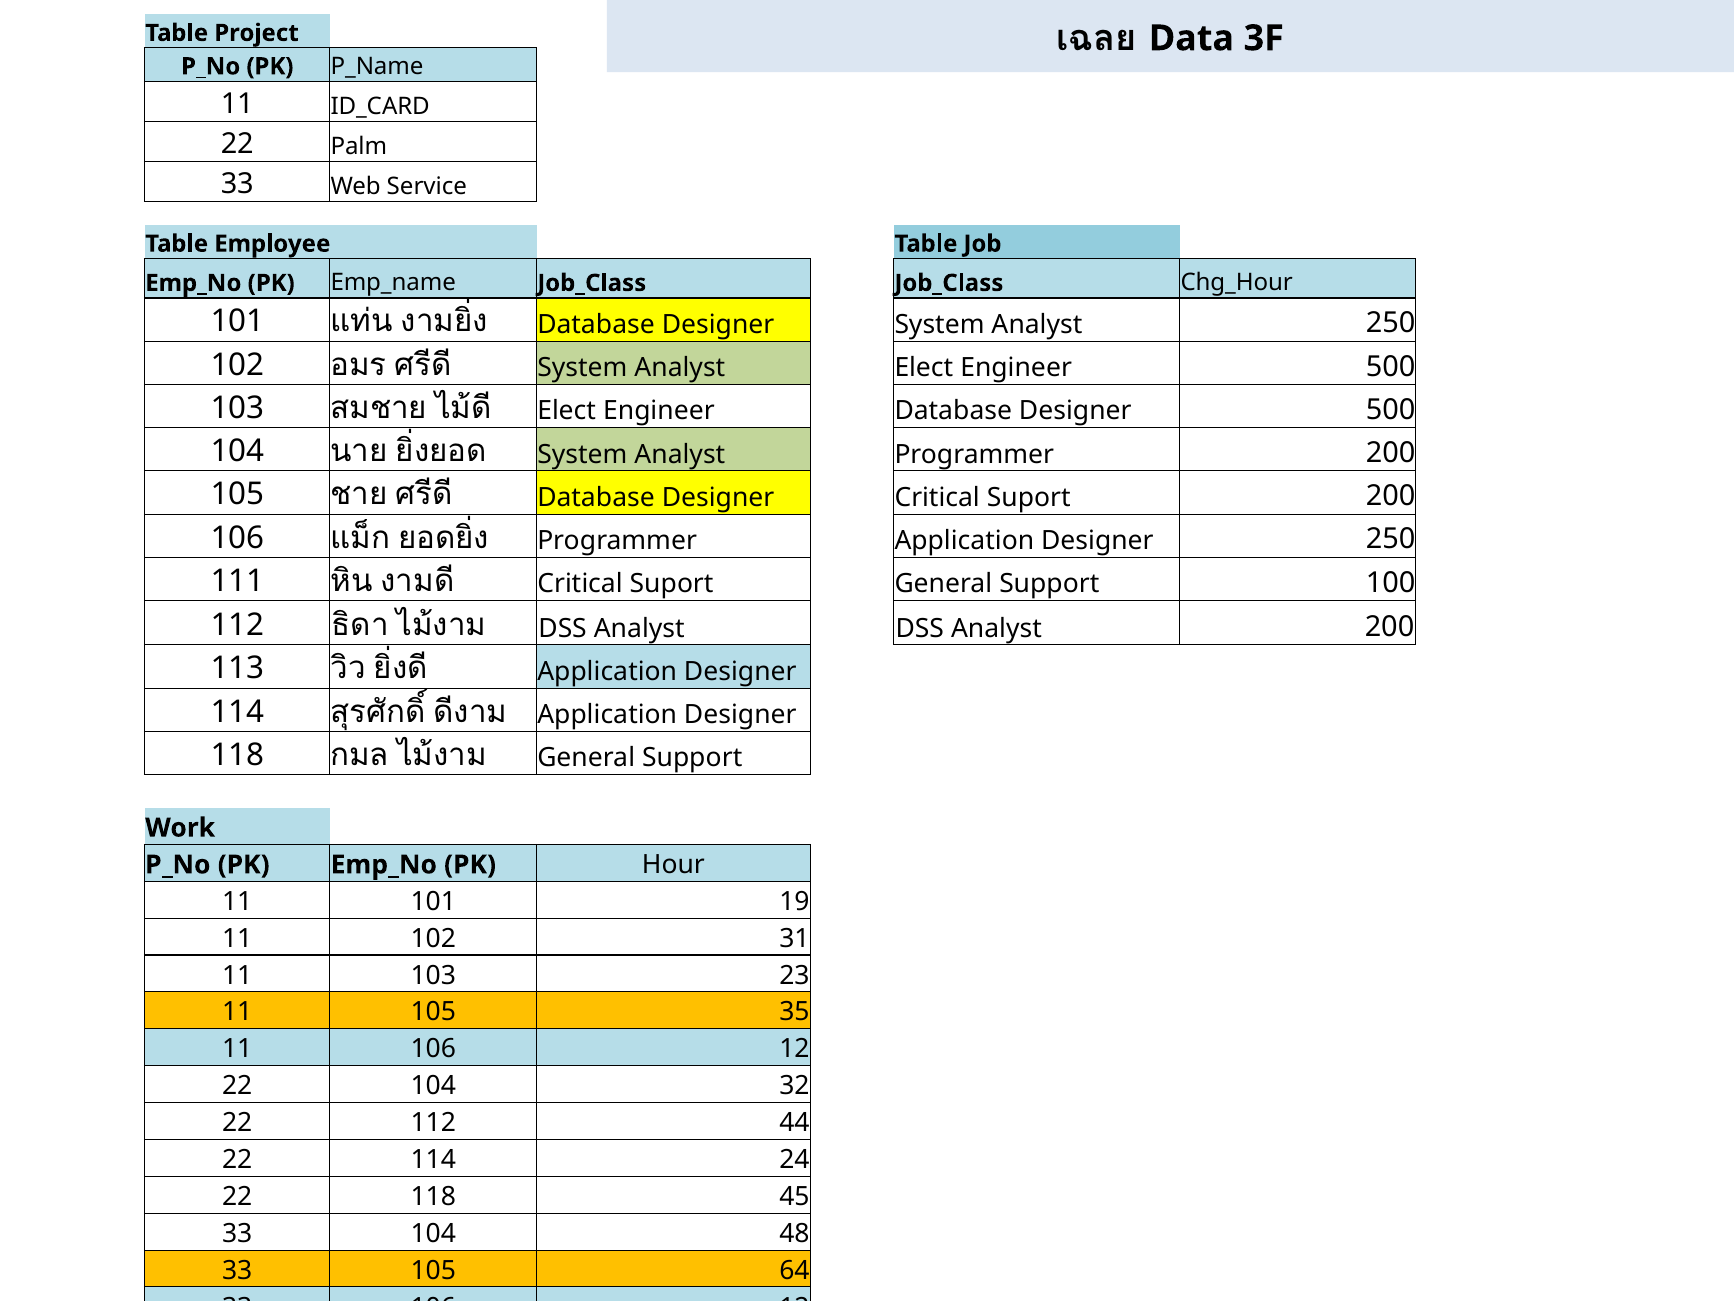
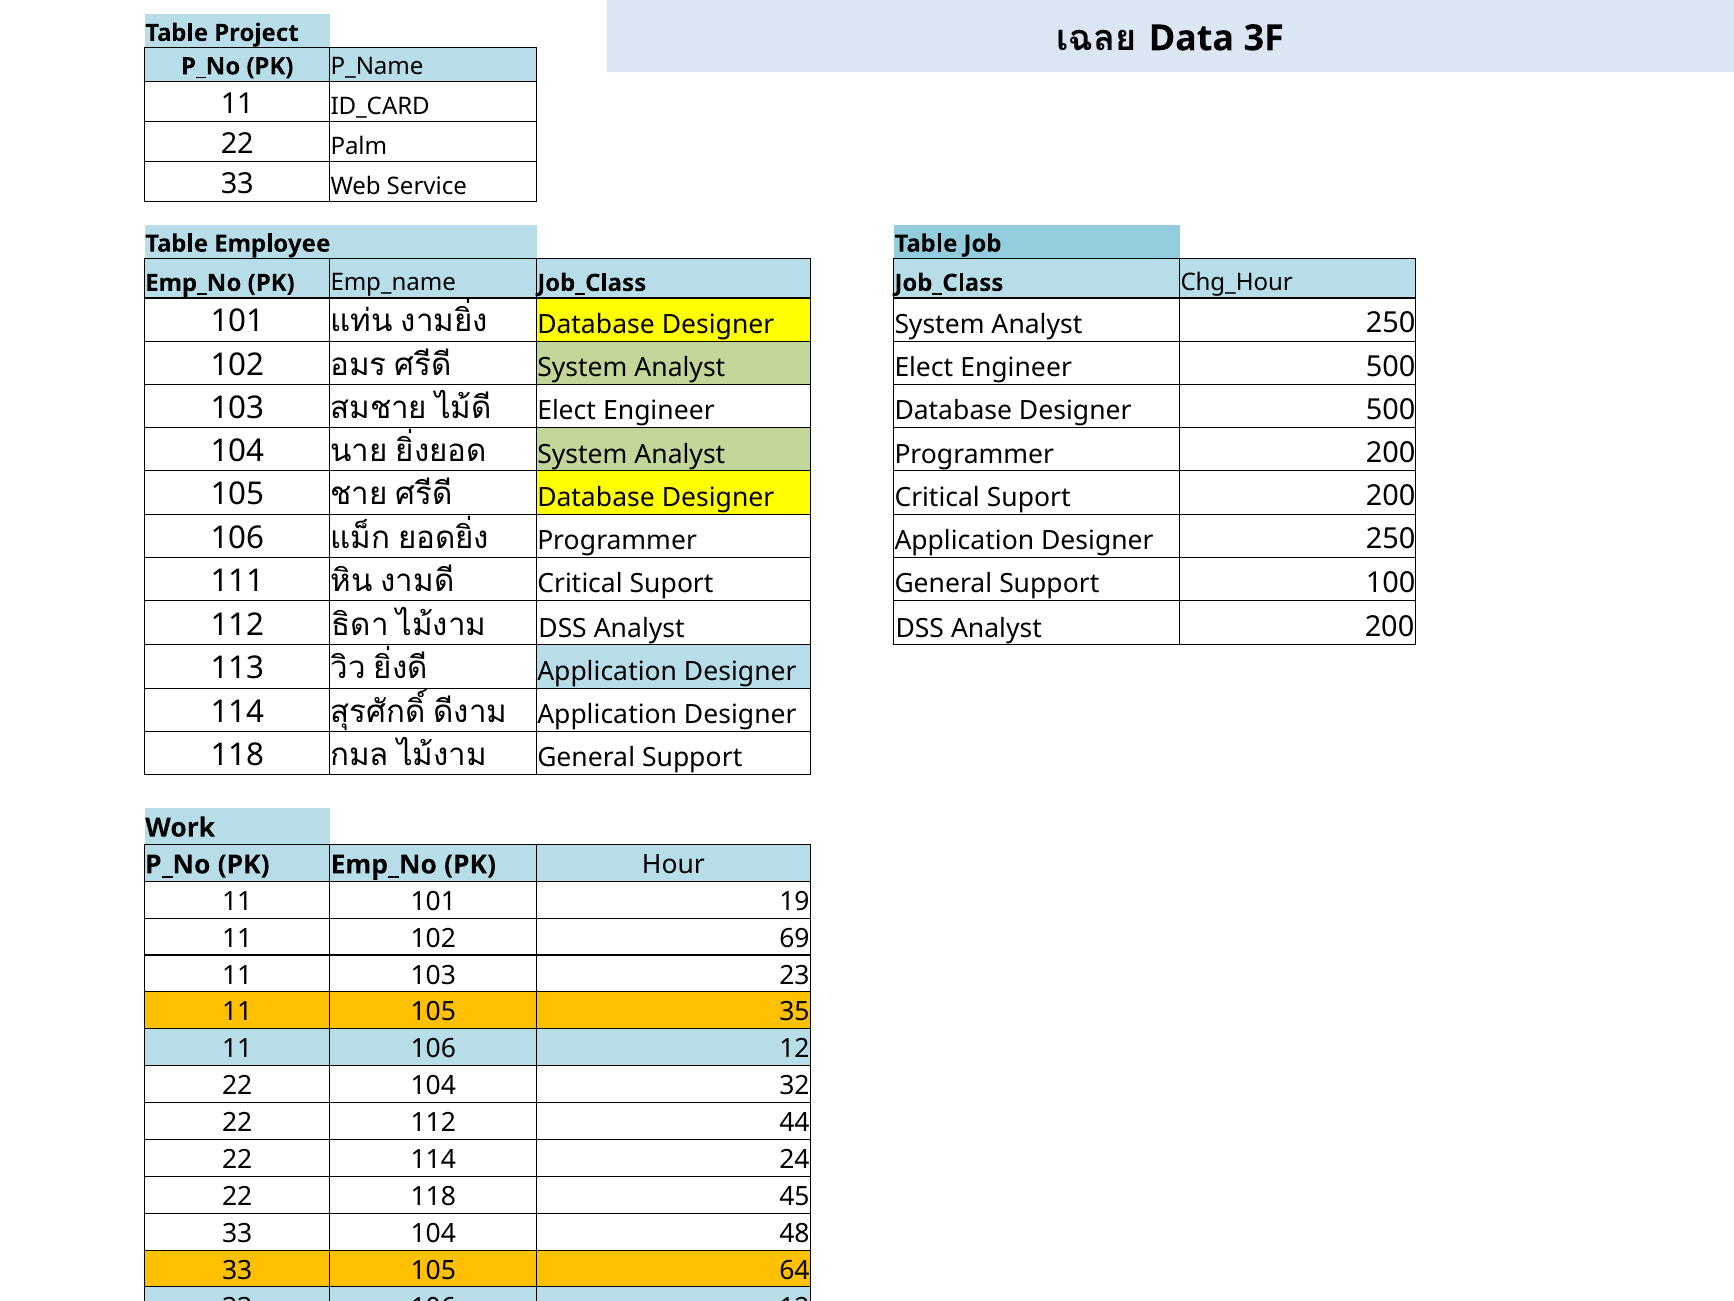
31: 31 -> 69 (794, 938)
